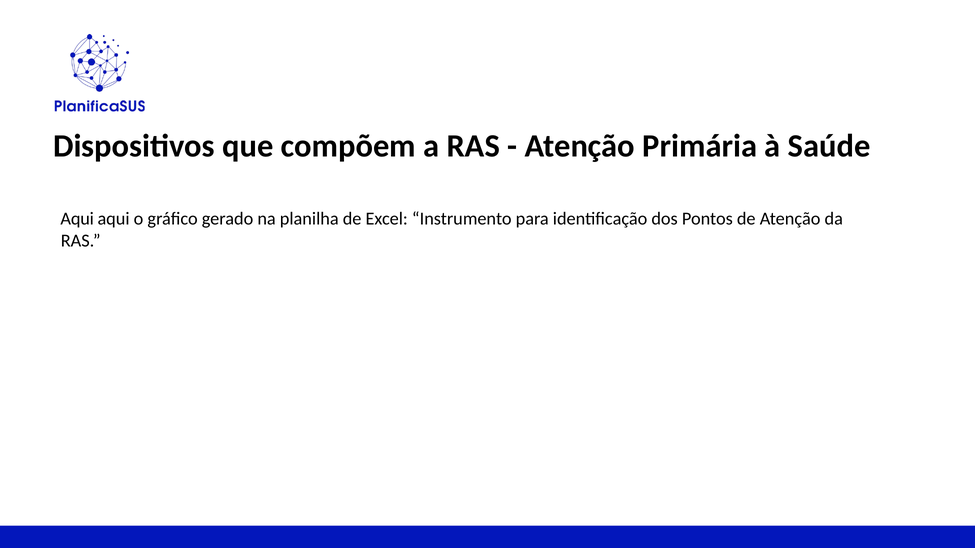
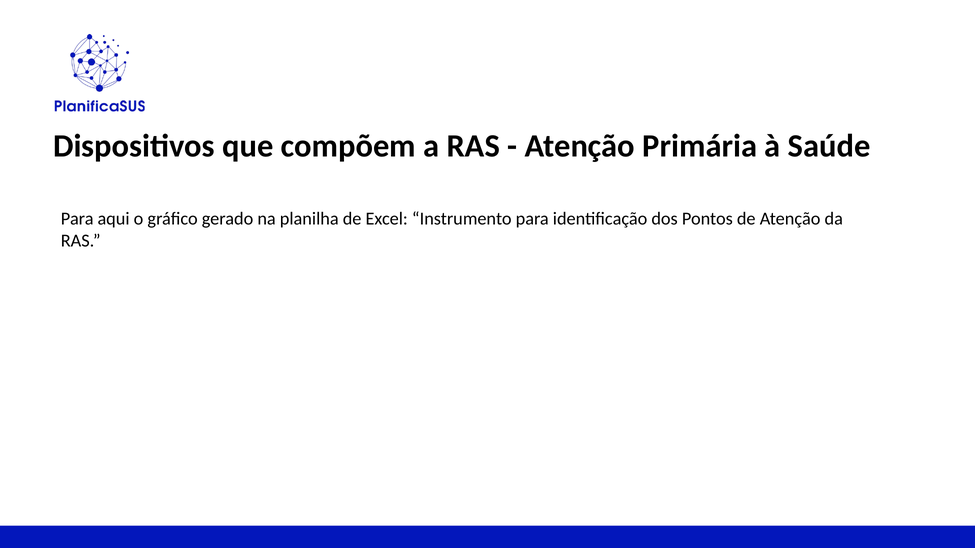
Aqui: Aqui -> Para (77, 219)
